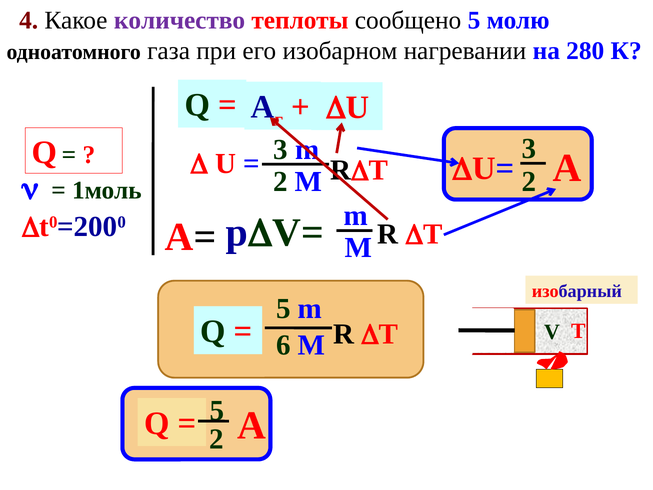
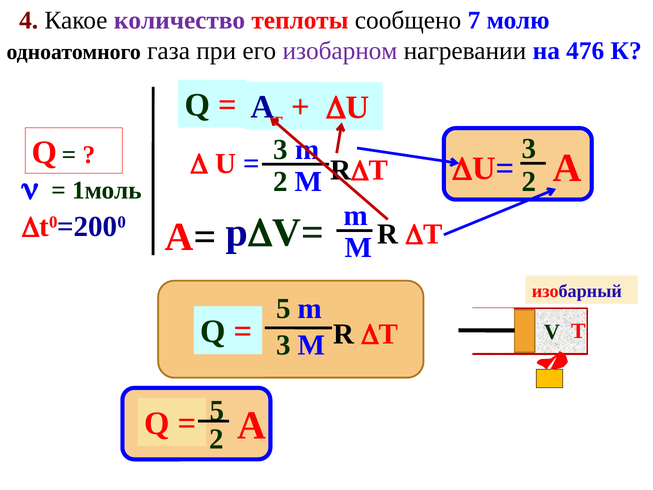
сообщено 5: 5 -> 7 (474, 21)
изобарном colour: black -> purple (340, 51)
280: 280 -> 476 (585, 51)
6: 6 -> 3 (283, 345)
